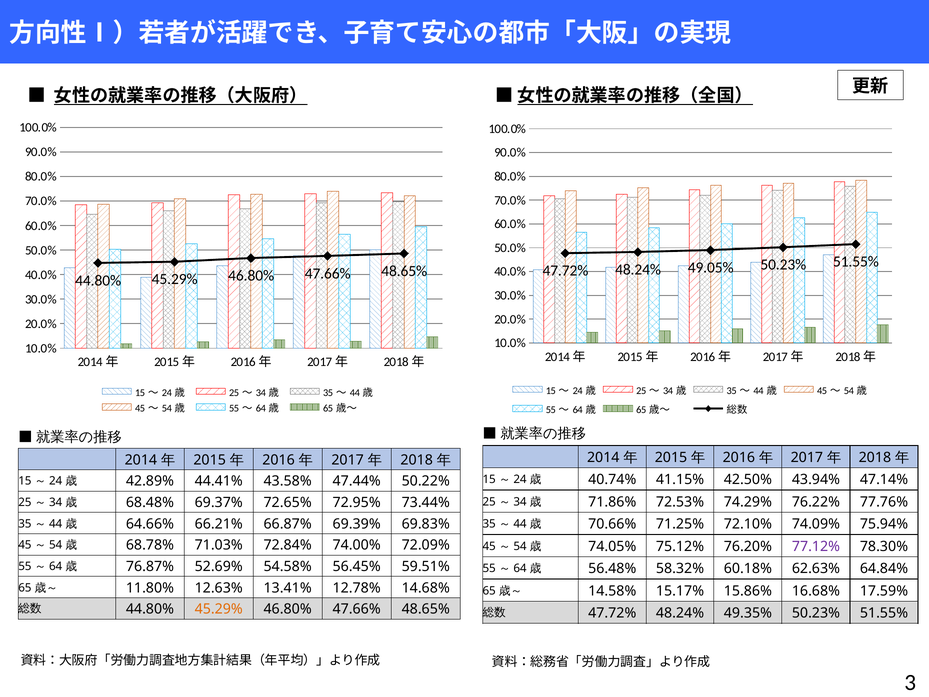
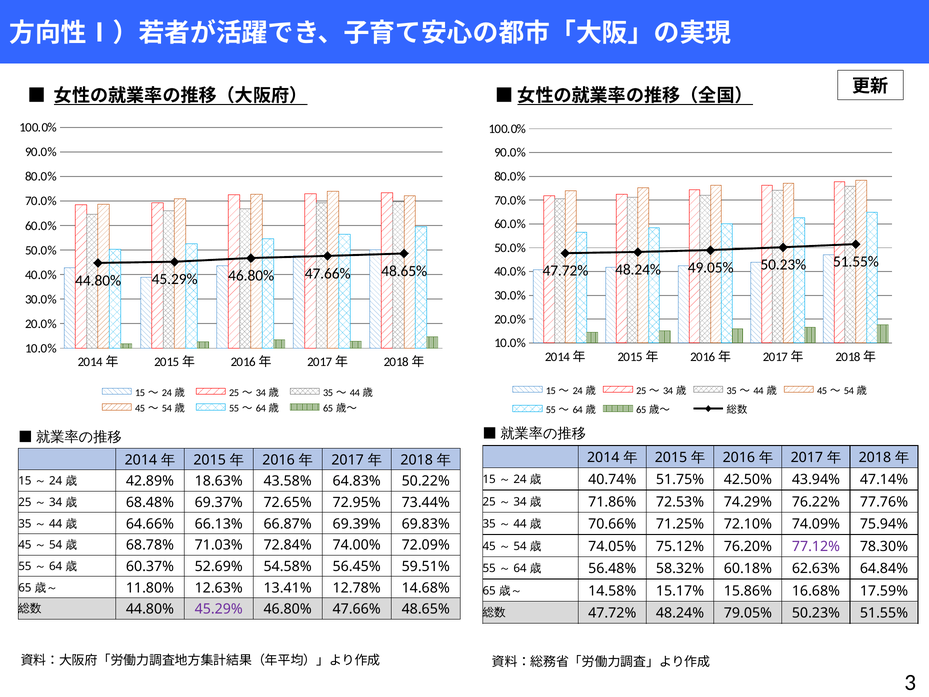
41.15%: 41.15% -> 51.75% (680, 479)
44.41%: 44.41% -> 18.63% (219, 481)
47.44%: 47.44% -> 64.83% (357, 481)
66.21%: 66.21% -> 66.13% (219, 524)
76.87%: 76.87% -> 60.37% (150, 566)
45.29% colour: orange -> purple (219, 609)
49.35%: 49.35% -> 79.05% (748, 613)
